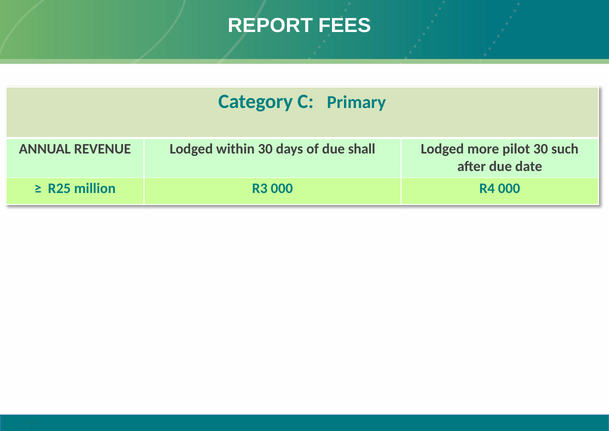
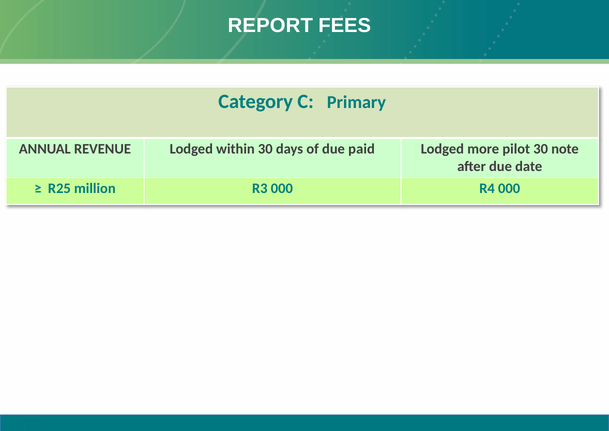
shall: shall -> paid (362, 149)
such: such -> note (565, 149)
